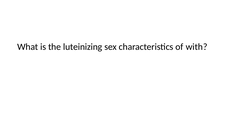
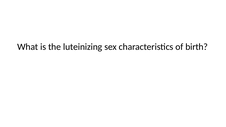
with: with -> birth (197, 47)
